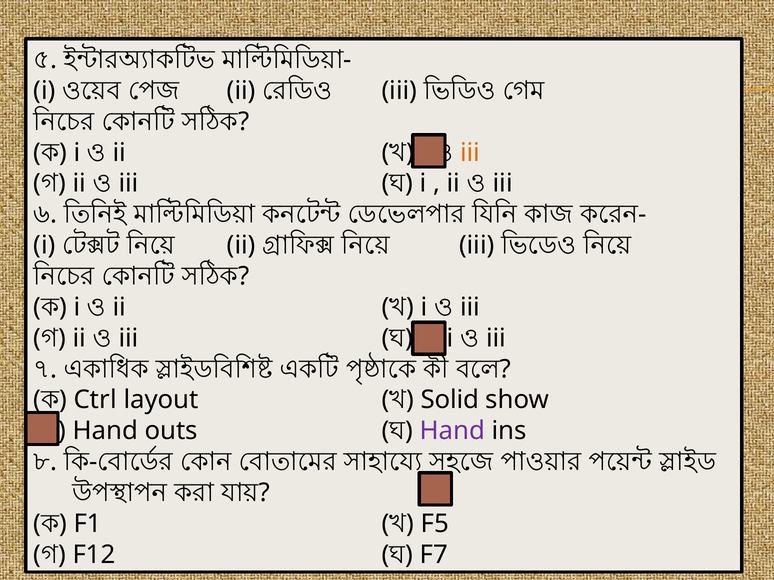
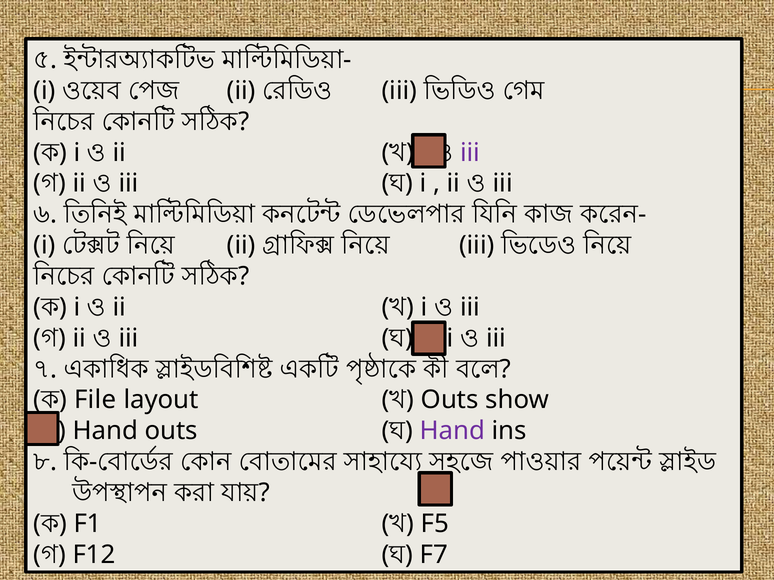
iii colour: orange -> purple (470, 153)
Ctrl: Ctrl -> File (95, 400)
Solid: Solid -> Outs (450, 400)
